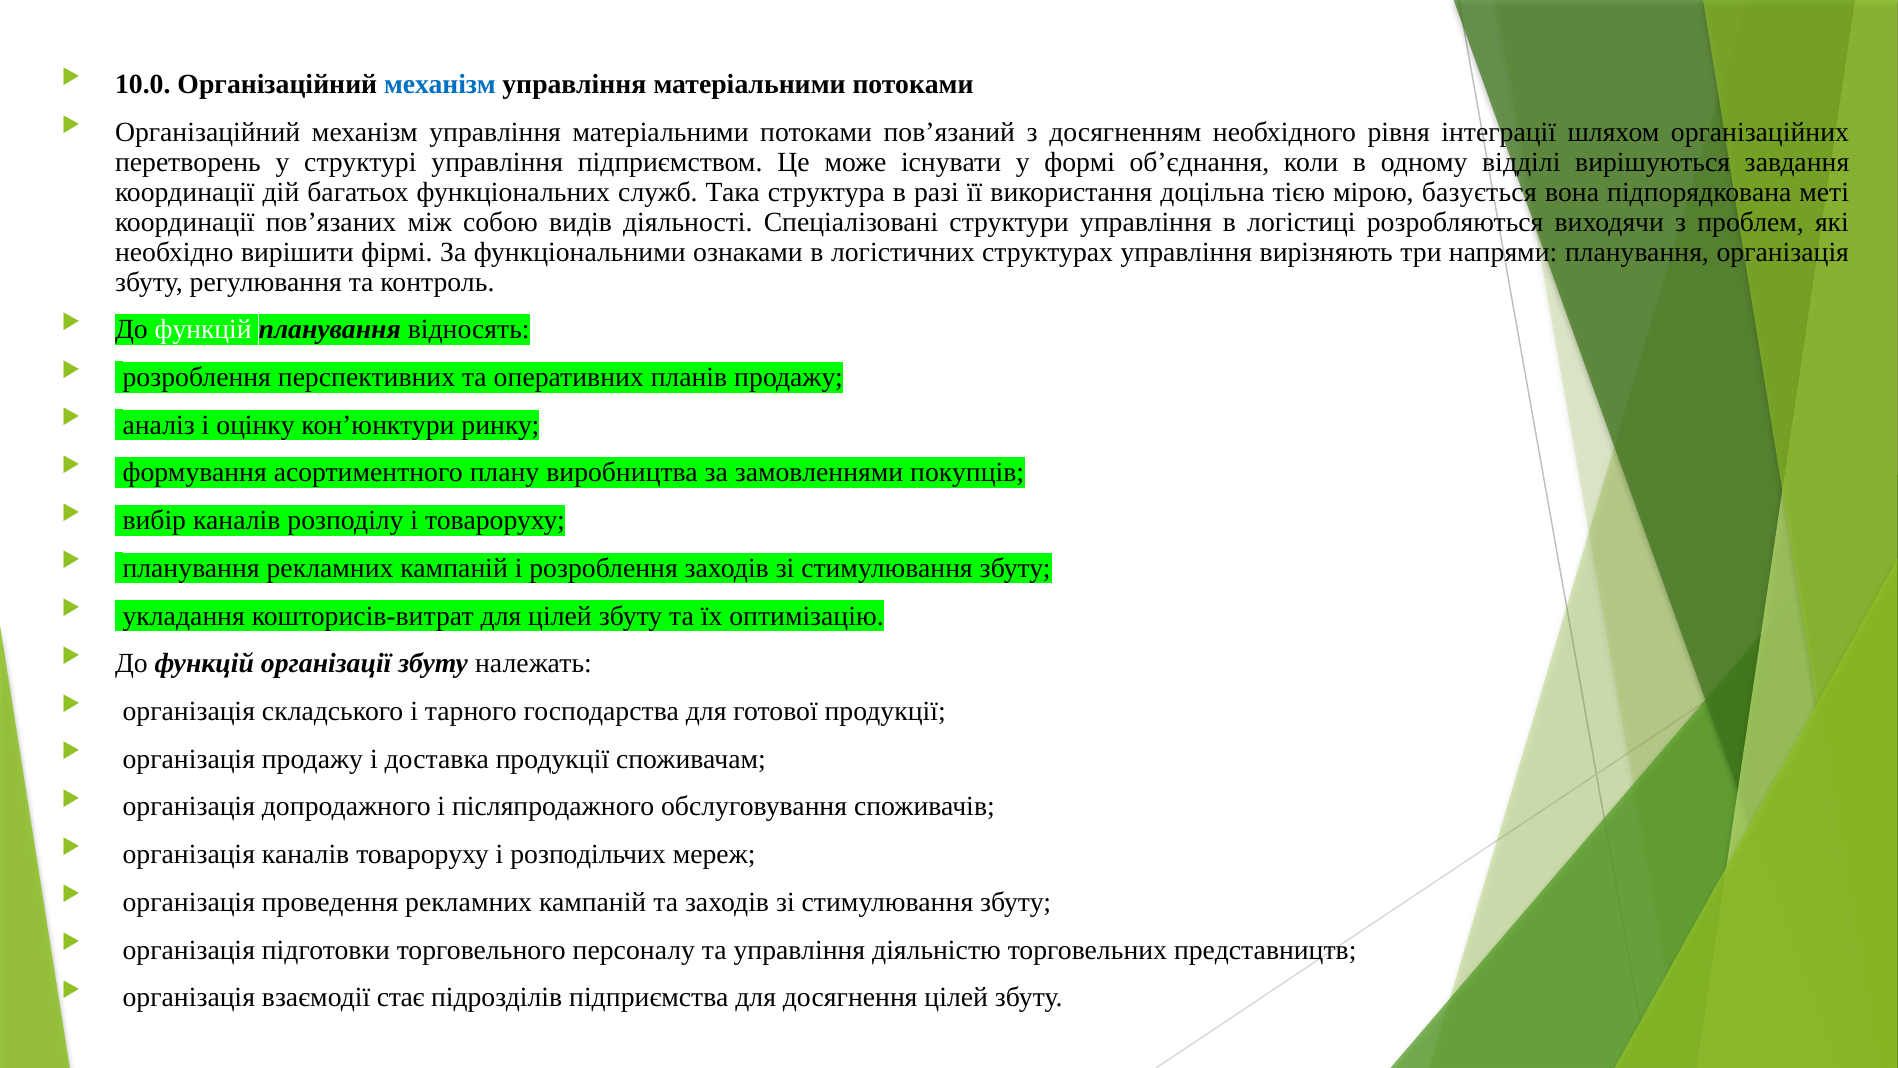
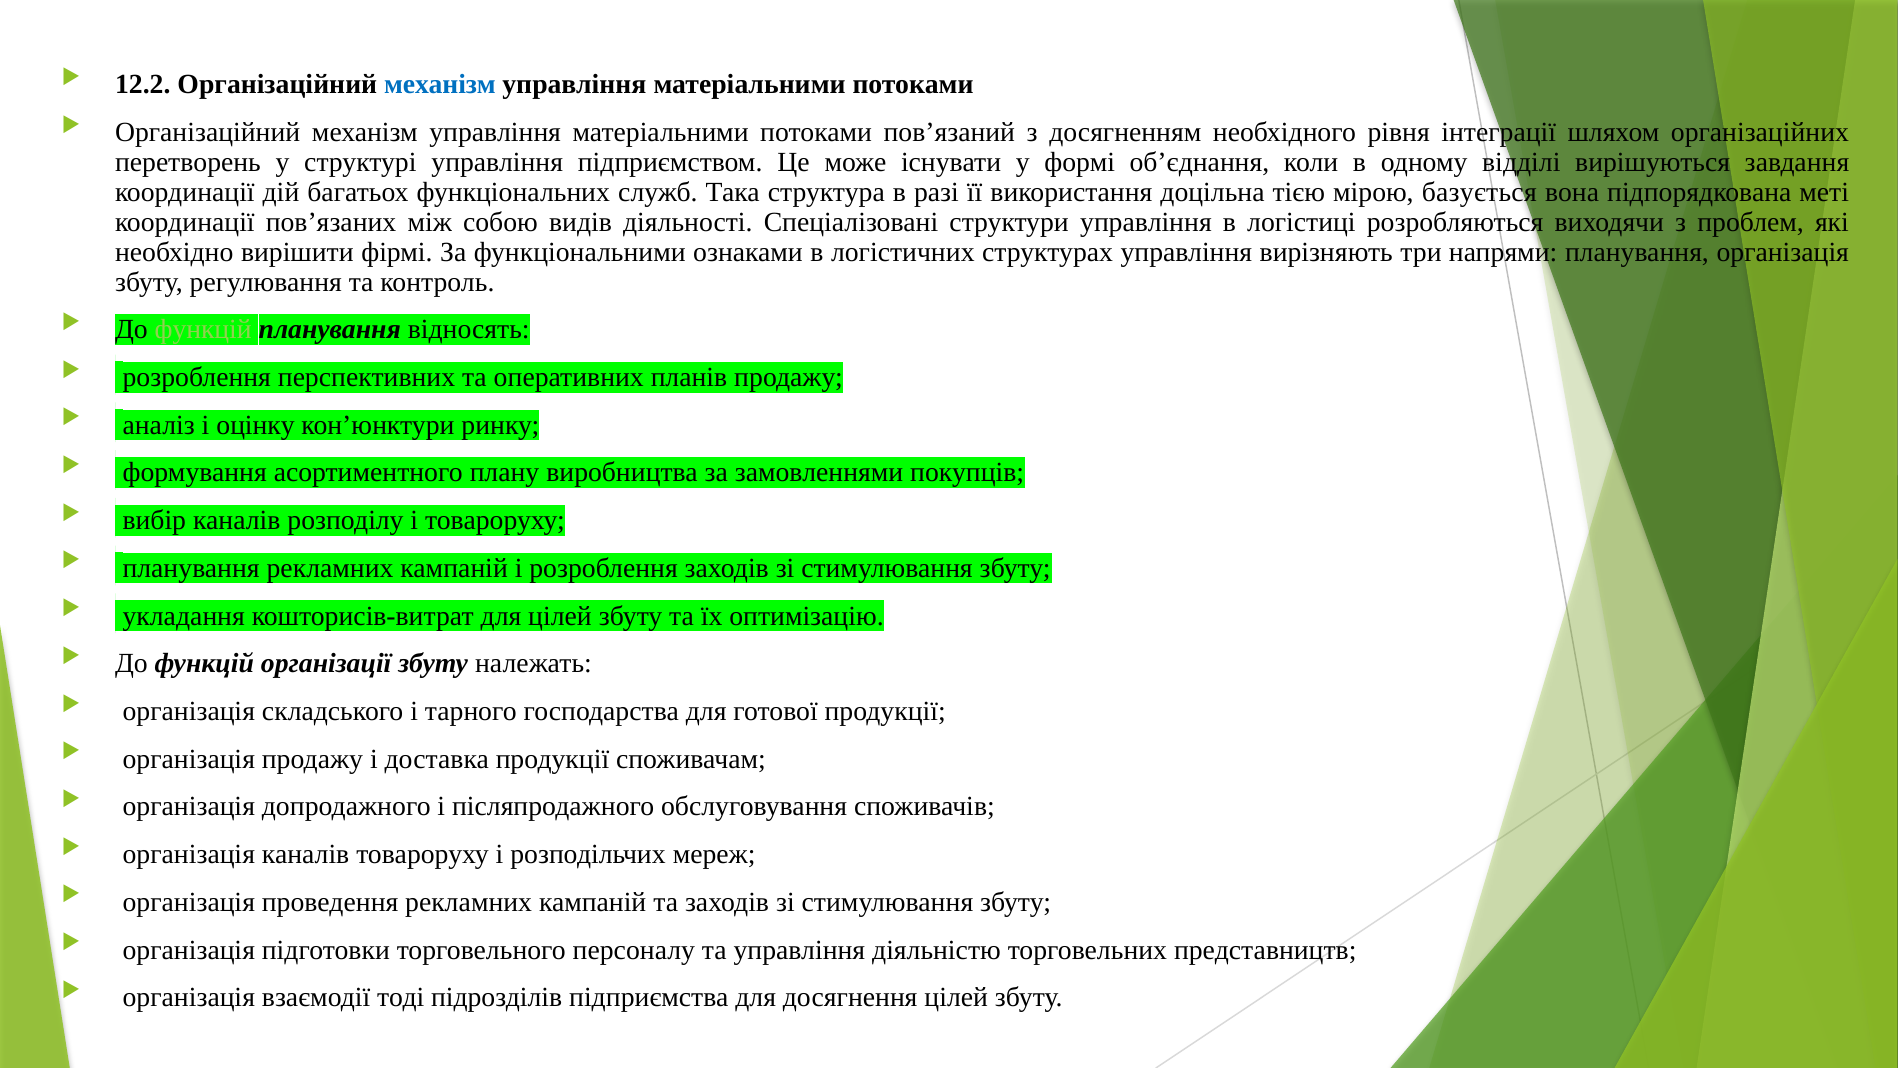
10.0: 10.0 -> 12.2 (143, 85)
функцій colour: white -> light green (203, 330)
стає: стає -> тоді (401, 997)
